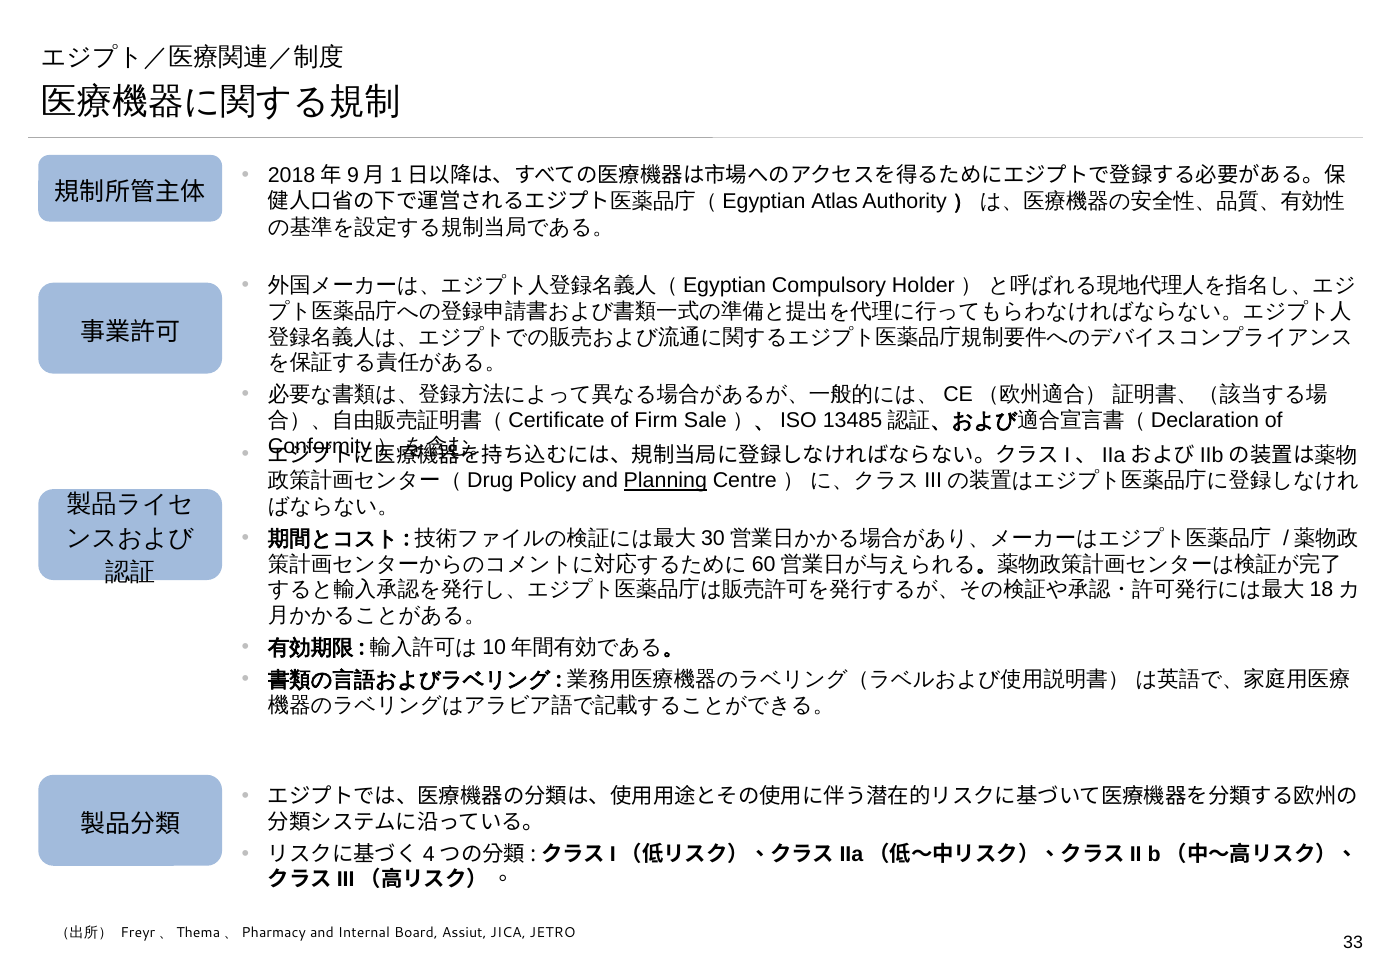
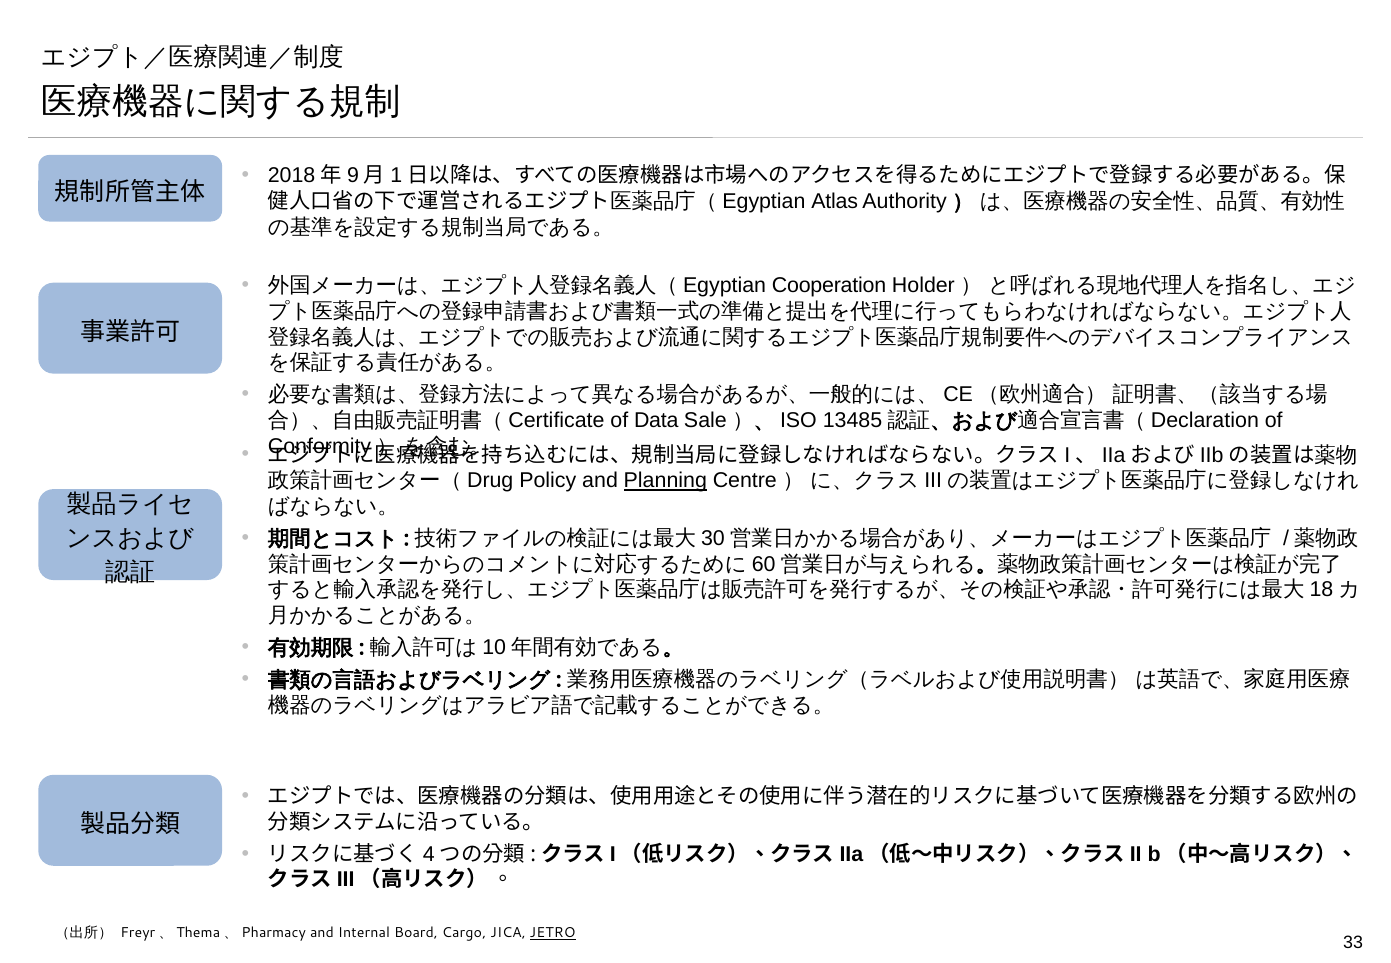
Compulsory: Compulsory -> Cooperation (829, 286)
Firm: Firm -> Data (656, 420)
Assiut: Assiut -> Cargo (464, 933)
JETRO underline: none -> present (553, 933)
